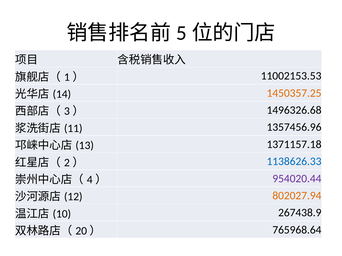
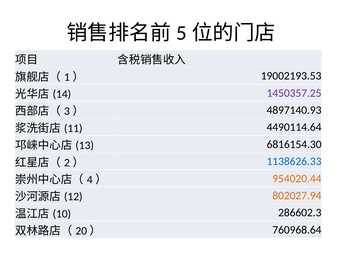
11002153.53: 11002153.53 -> 19002193.53 (291, 76)
1450357.25 colour: orange -> purple (294, 93)
1496326.68: 1496326.68 -> 4897140.93 (294, 110)
1357456.96: 1357456.96 -> 4490114.64 (294, 127)
1371157.18: 1371157.18 -> 6816154.30 (294, 145)
954020.44 colour: purple -> orange (297, 179)
267438.9: 267438.9 -> 286602.3 (300, 213)
765968.64: 765968.64 -> 760968.64 (297, 230)
